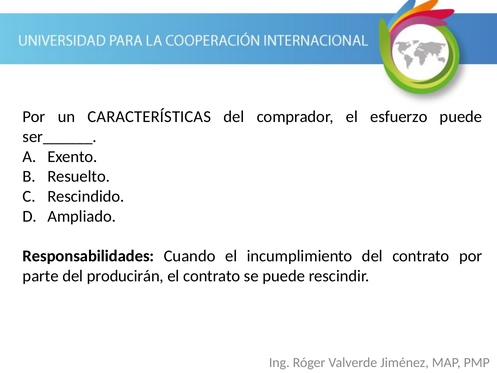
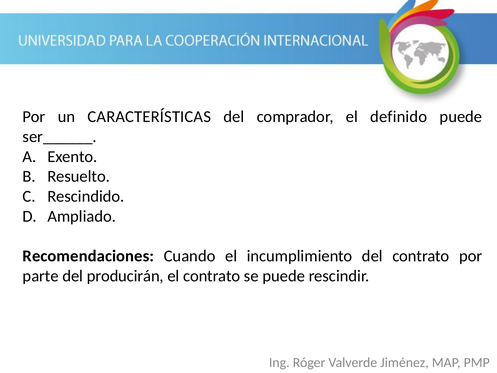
esfuerzo: esfuerzo -> definido (399, 117)
Responsabilidades: Responsabilidades -> Recomendaciones (88, 256)
